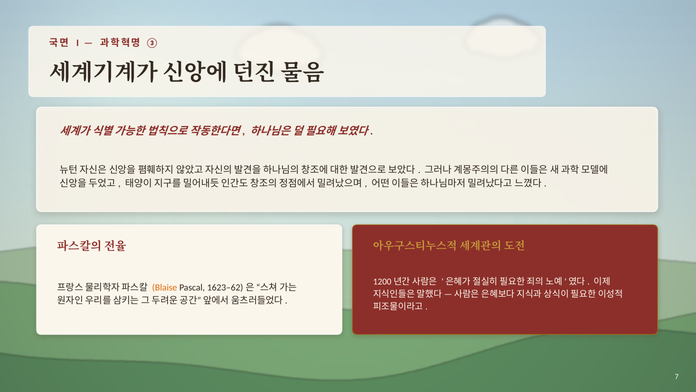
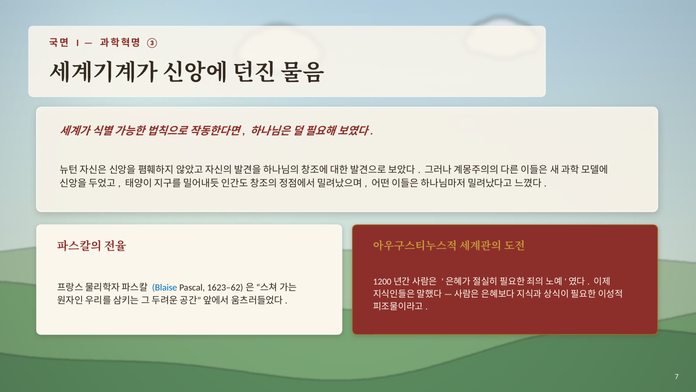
Blaise colour: orange -> blue (165, 287)
